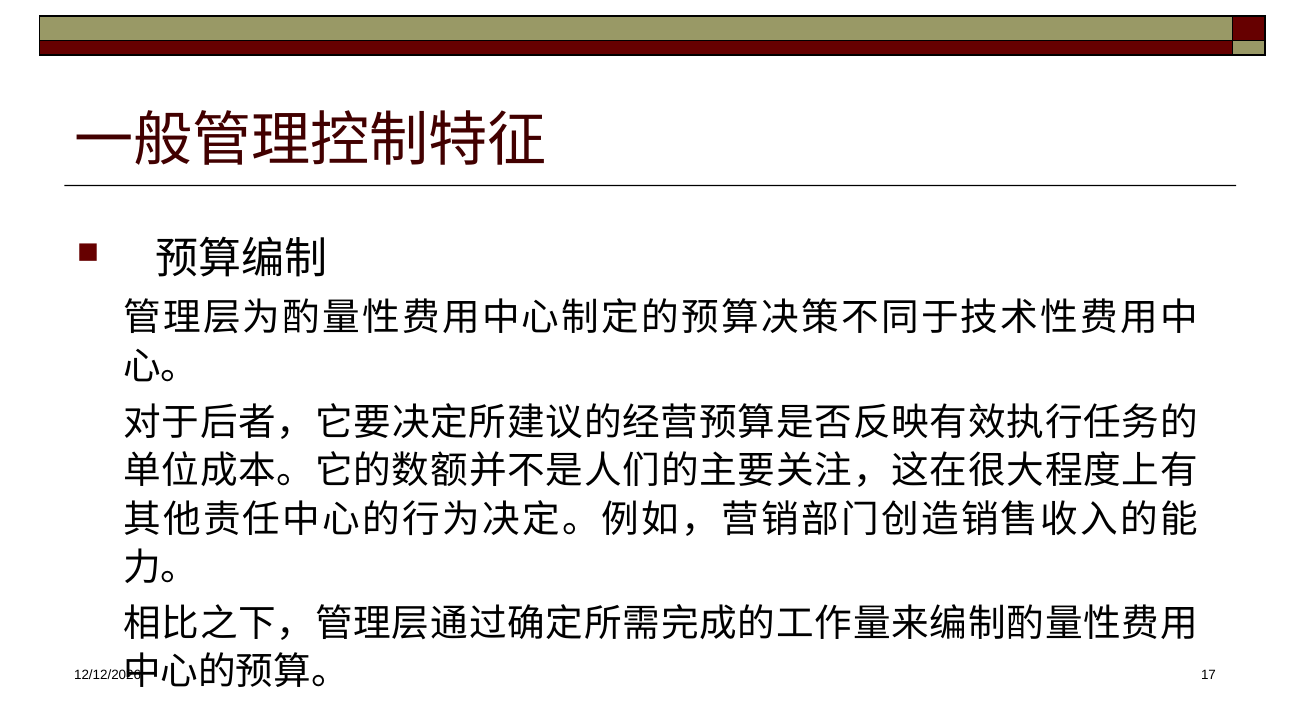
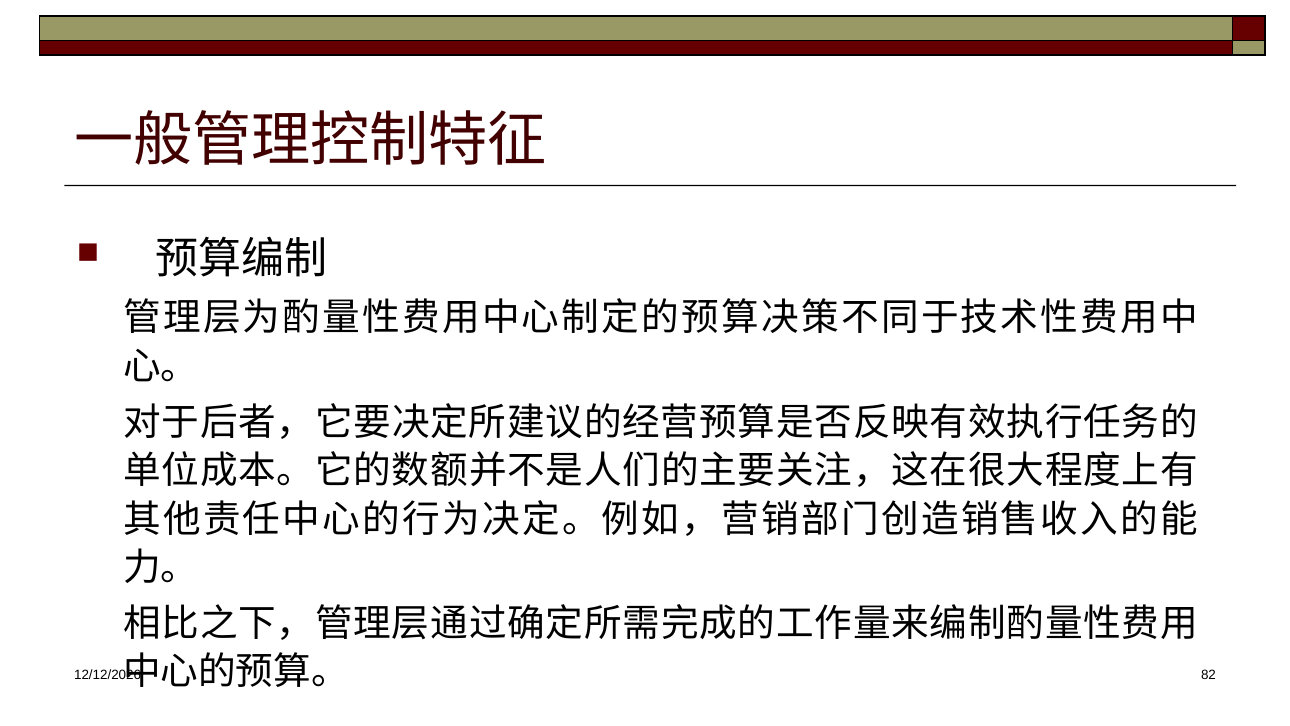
17: 17 -> 82 (1208, 675)
